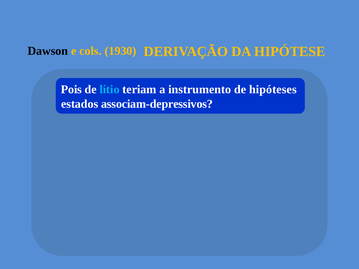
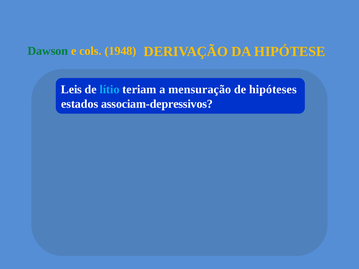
Dawson colour: black -> green (48, 51)
1930: 1930 -> 1948 (121, 51)
Pois: Pois -> Leis (71, 90)
instrumento: instrumento -> mensuração (200, 90)
